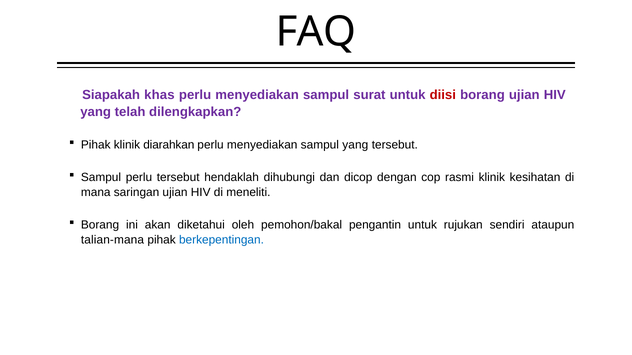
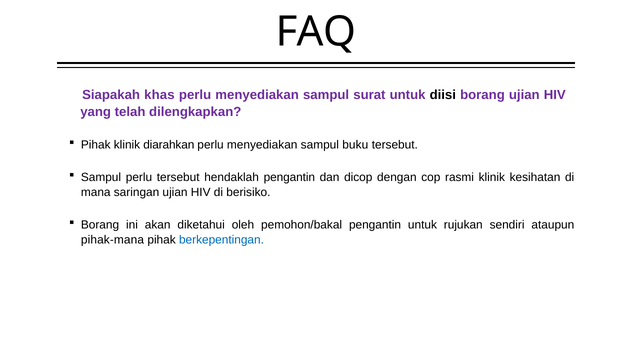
diisi colour: red -> black (443, 95)
sampul yang: yang -> buku (355, 145)
hendaklah dihubungi: dihubungi -> pengantin (289, 178)
meneliti: meneliti -> berisiko (248, 193)
talian-mana: talian-mana -> pihak-mana (112, 240)
